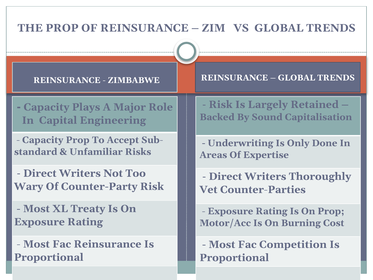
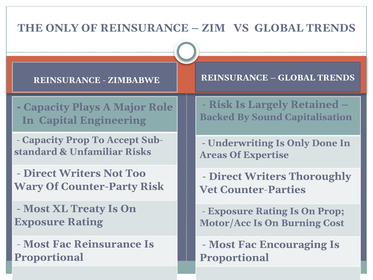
THE PROP: PROP -> ONLY (62, 28)
Competition: Competition -> Encouraging (293, 244)
